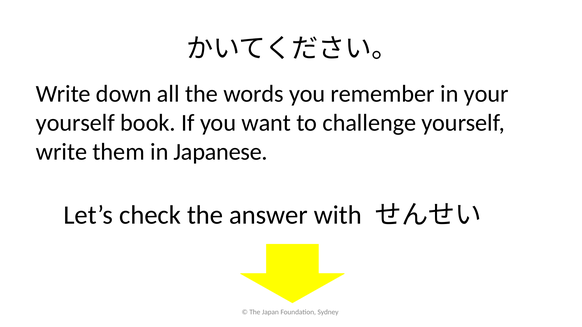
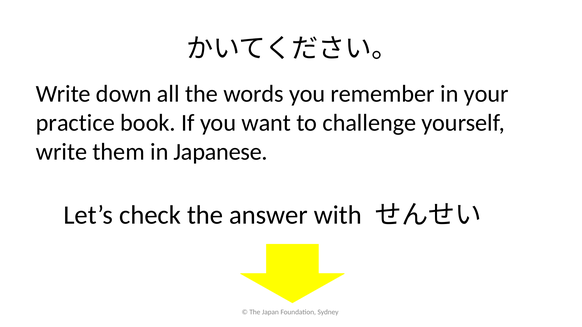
yourself: yourself -> practice (75, 123)
